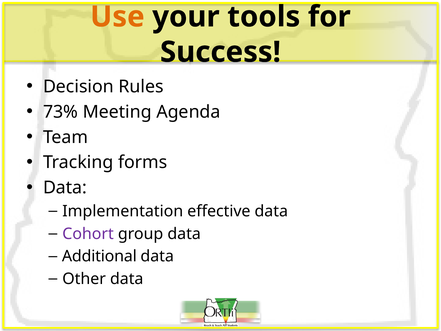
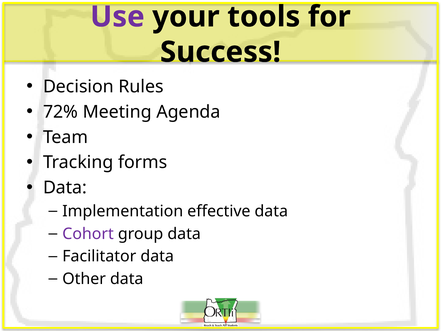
Use colour: orange -> purple (117, 17)
73%: 73% -> 72% (61, 112)
Additional: Additional -> Facilitator (99, 256)
